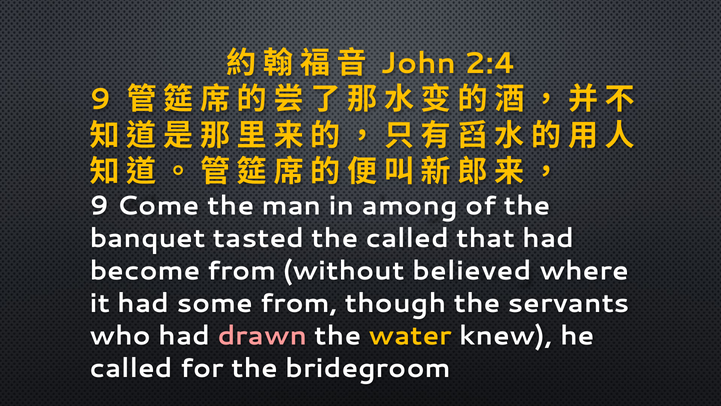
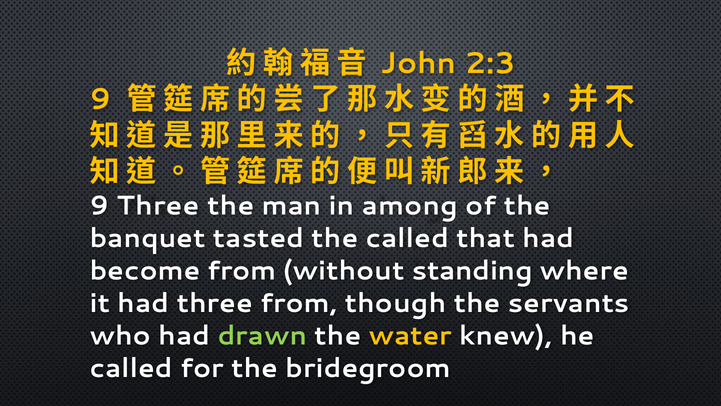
2:4: 2:4 -> 2:3 (490, 63)
9 Come: Come -> Three (158, 206)
believed: believed -> standing (472, 270)
had some: some -> three (215, 303)
drawn colour: pink -> light green (262, 335)
